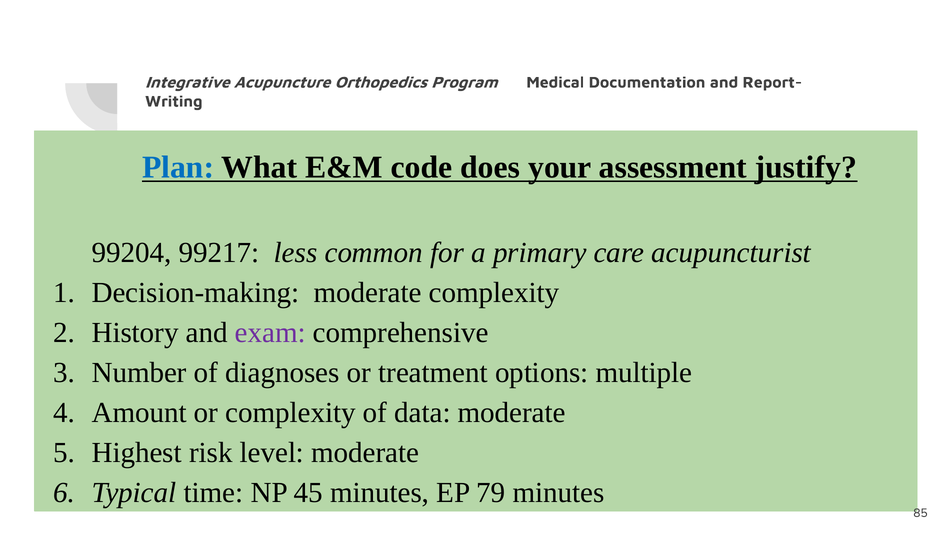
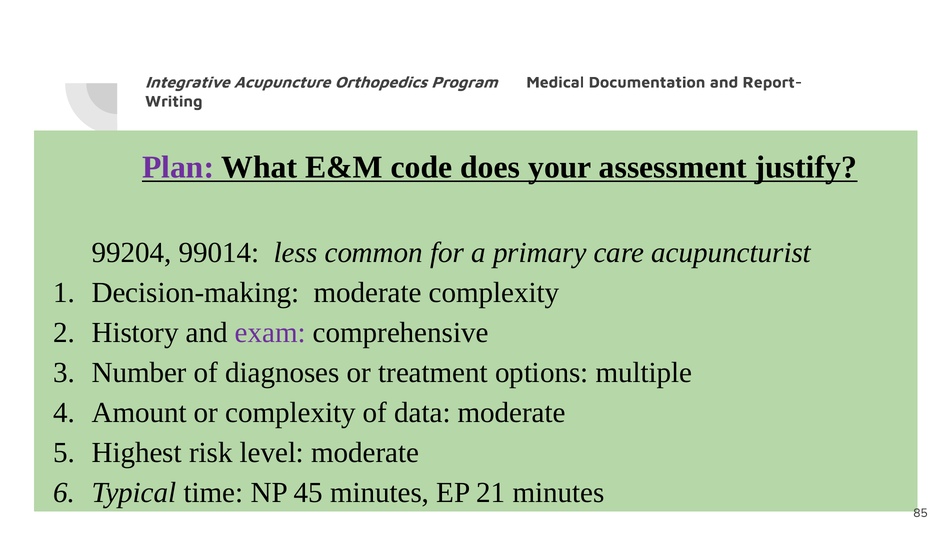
Plan colour: blue -> purple (178, 167)
99217: 99217 -> 99014 (219, 253)
79: 79 -> 21 (491, 493)
